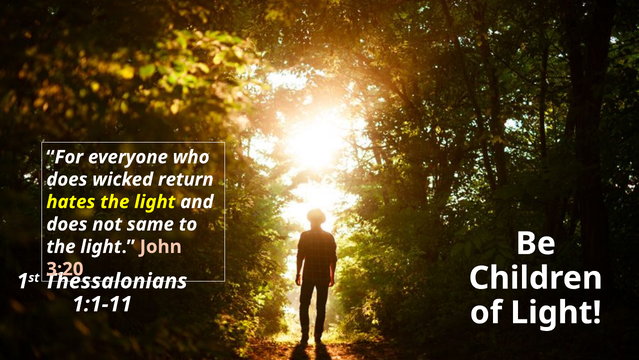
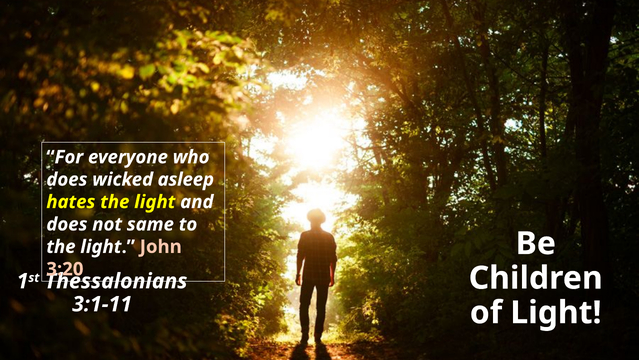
return: return -> asleep (186, 179)
1:1-11: 1:1-11 -> 3:1-11 (102, 304)
